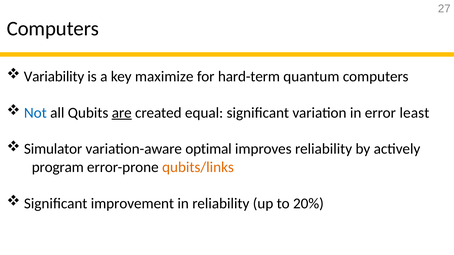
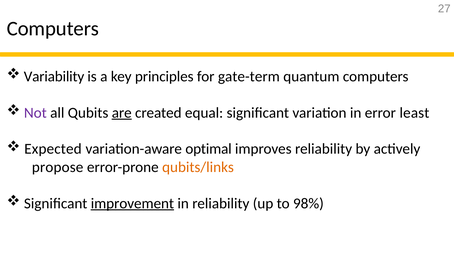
maximize: maximize -> principles (164, 77)
hard-term: hard-term -> gate-term (249, 77)
Not colour: blue -> purple (35, 113)
Simulator: Simulator -> Expected (53, 149)
program: program -> propose (58, 167)
improvement underline: none -> present (132, 204)
20%: 20% -> 98% (308, 204)
